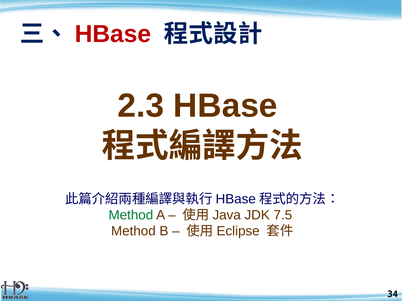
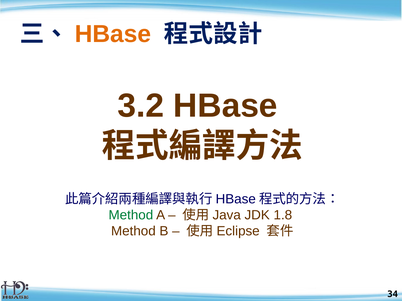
HBase colour: red -> orange (113, 34)
2.3: 2.3 -> 3.2 (141, 106)
7.5: 7.5 -> 1.8 (283, 216)
